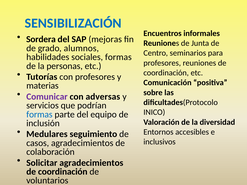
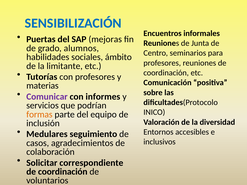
Sordera: Sordera -> Puertas (41, 39)
sociales formas: formas -> ámbito (118, 57)
personas: personas -> limitante (65, 66)
adversas: adversas -> informes (103, 97)
formas colour: blue -> orange (39, 115)
Solicitar agradecimientos: agradecimientos -> correspondiente (91, 163)
